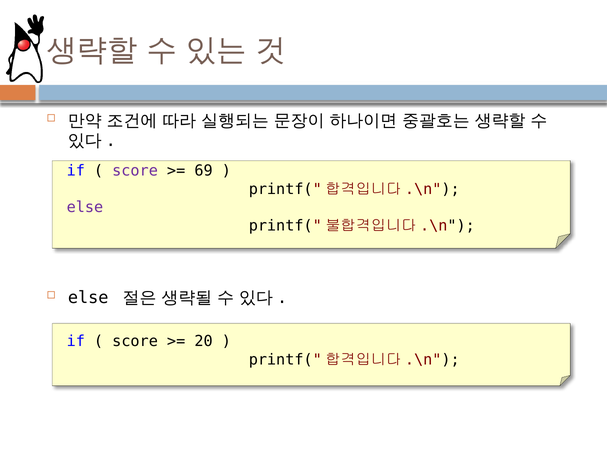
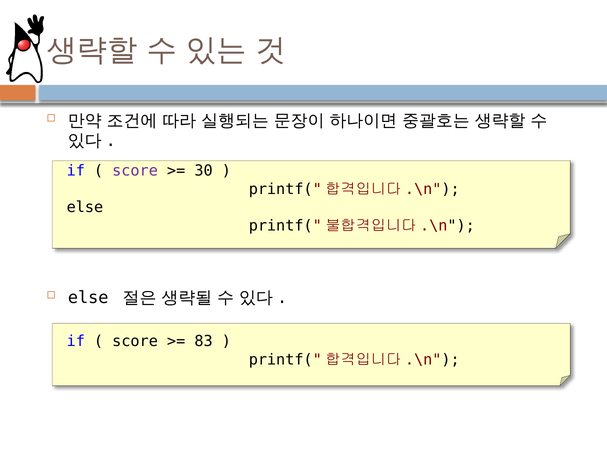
69: 69 -> 30 (204, 171)
else colour: purple -> black (85, 207)
20: 20 -> 83 (204, 342)
